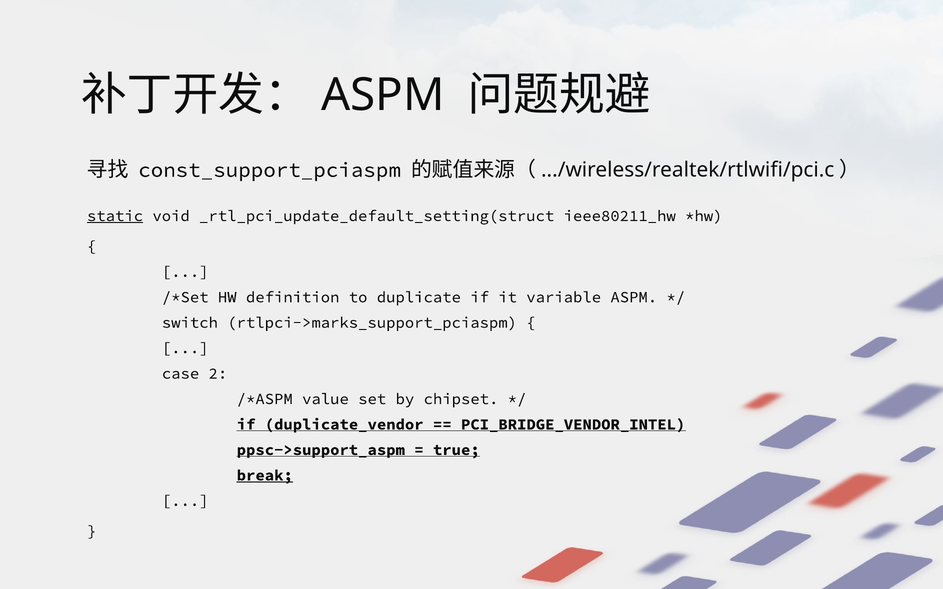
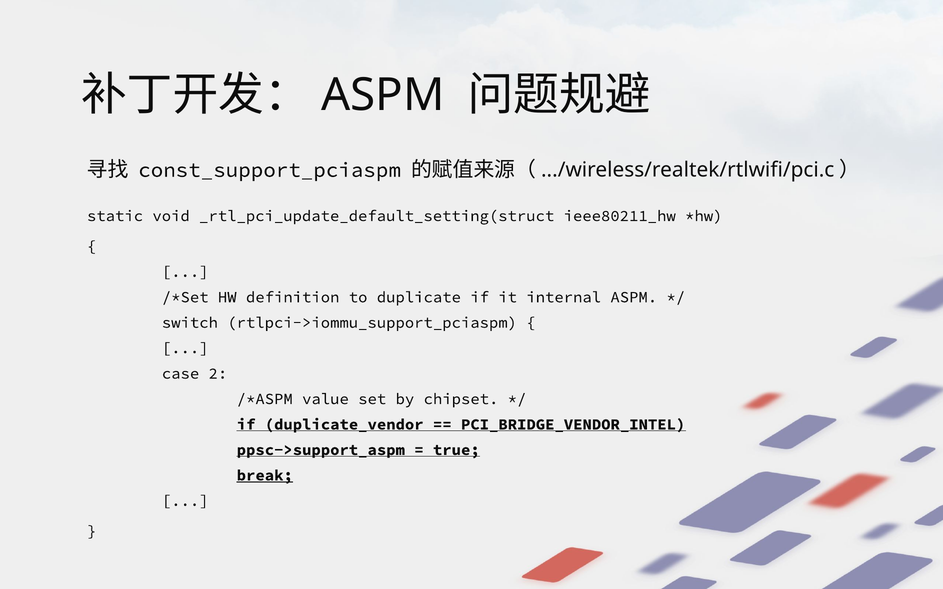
static underline: present -> none (115, 216)
variable: variable -> internal (564, 297)
rtlpci->marks_support_pciaspm: rtlpci->marks_support_pciaspm -> rtlpci->iommu_support_pciaspm (372, 323)
